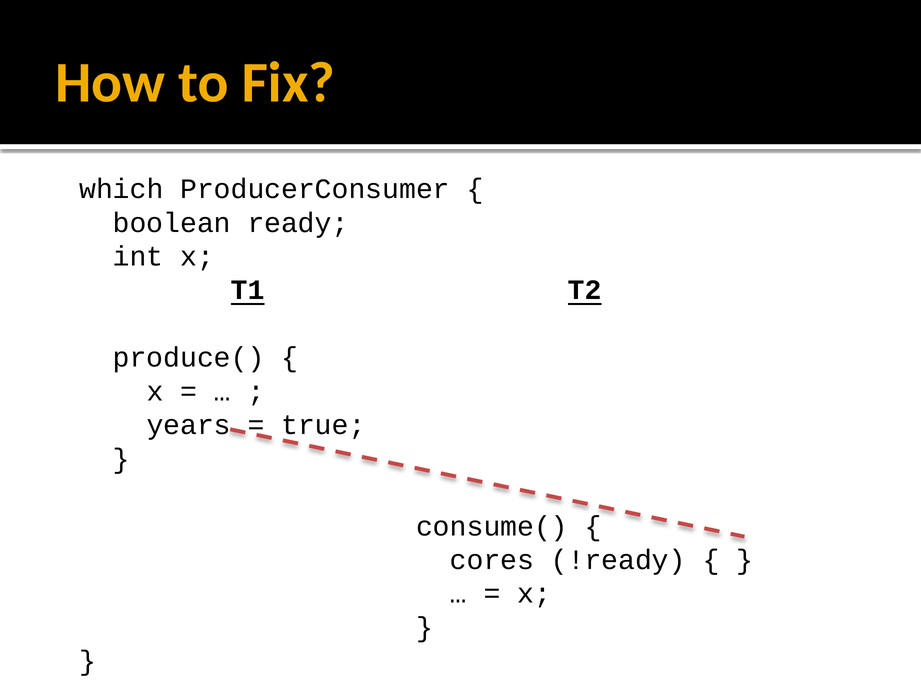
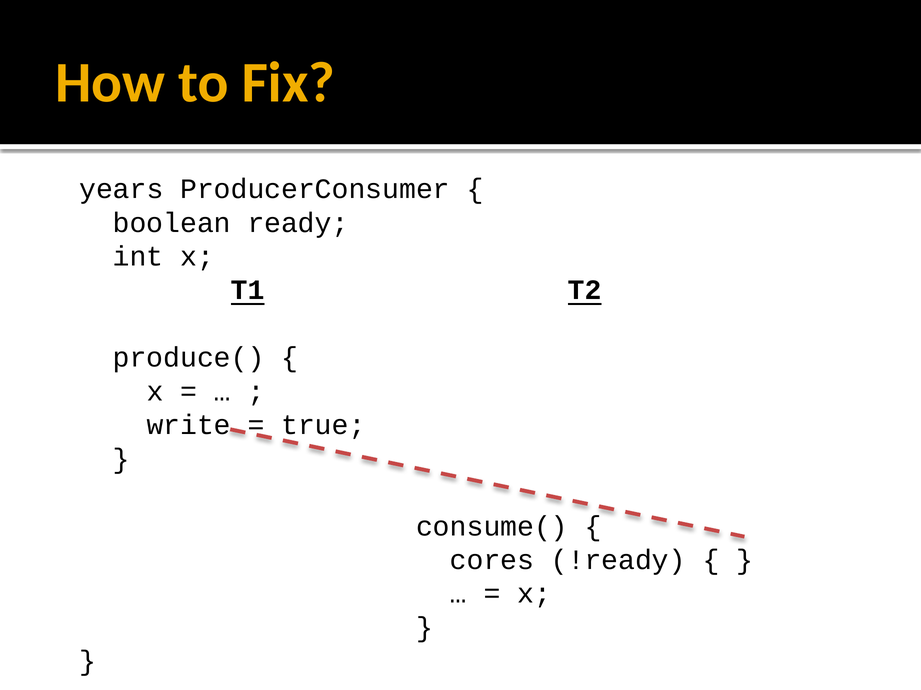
which: which -> years (121, 189)
years: years -> write (189, 426)
